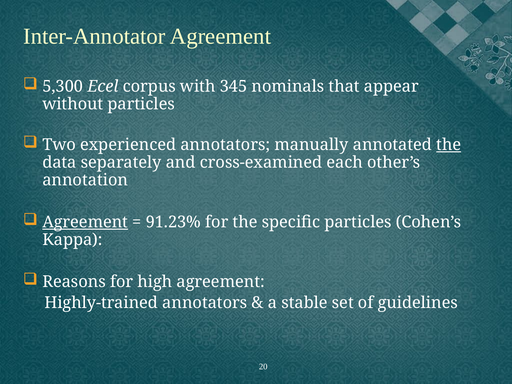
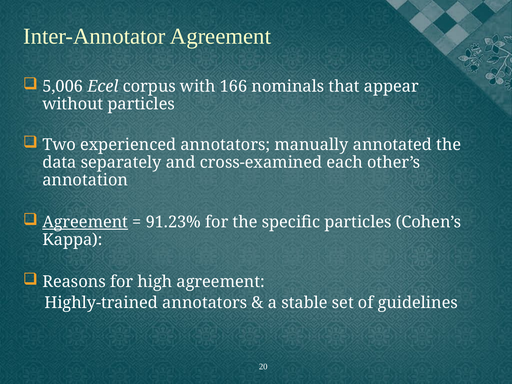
5,300: 5,300 -> 5,006 (63, 86)
345: 345 -> 166 (233, 86)
the underline: present -> none (449, 145)
